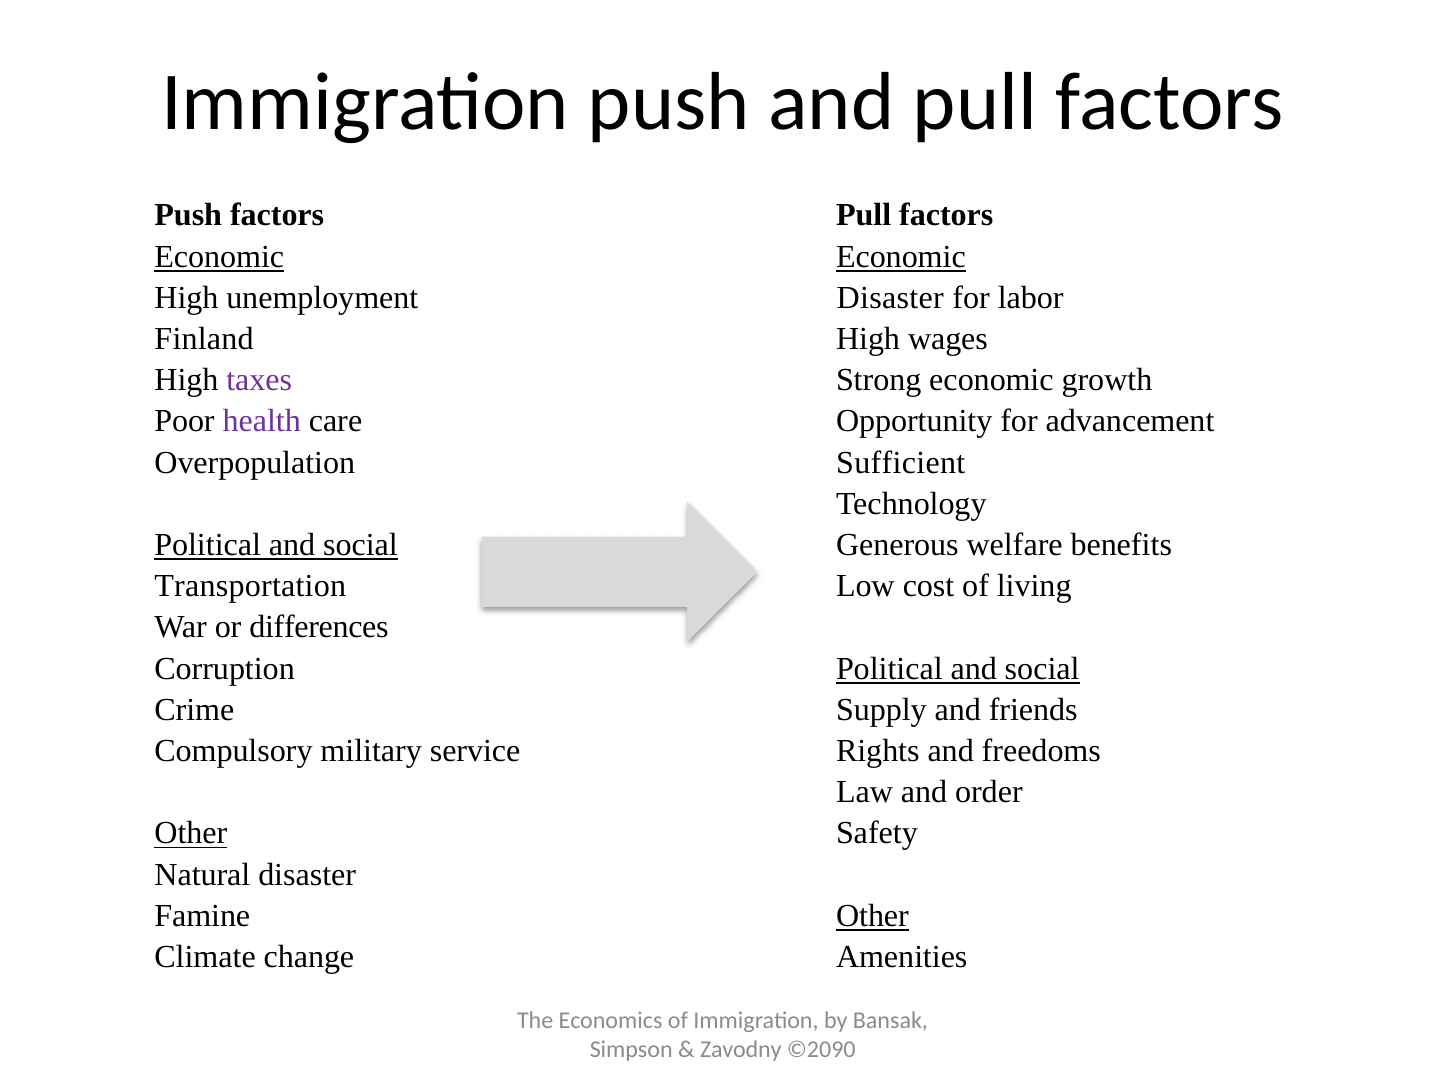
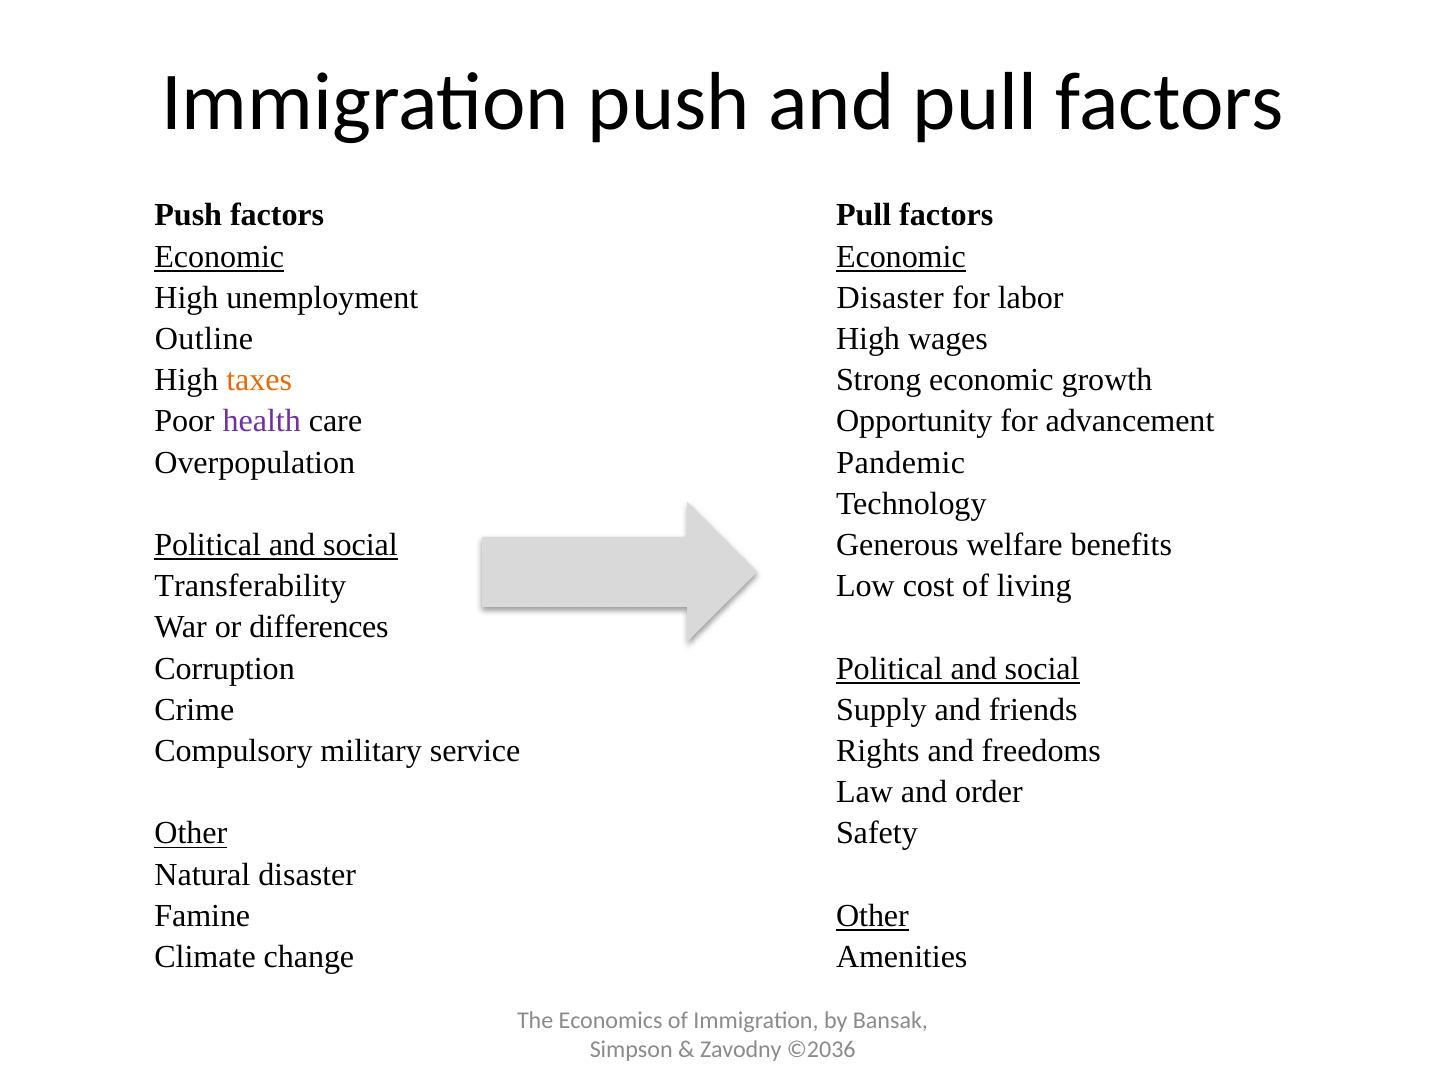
Finland: Finland -> Outline (204, 339)
taxes colour: purple -> orange (259, 380)
Sufficient: Sufficient -> Pandemic (901, 463)
Transportation: Transportation -> Transferability (250, 586)
©2090: ©2090 -> ©2036 (821, 1050)
